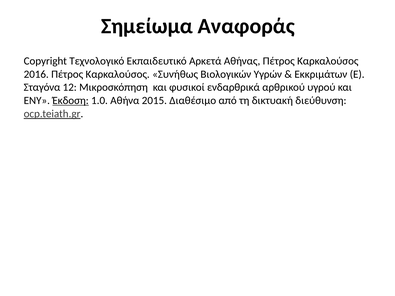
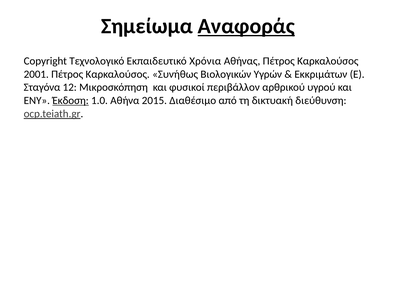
Αναφοράς underline: none -> present (246, 26)
Αρκετά: Αρκετά -> Χρόνια (205, 61)
2016: 2016 -> 2001 (36, 74)
ενδαρθρικά: ενδαρθρικά -> περιβάλλον (233, 87)
